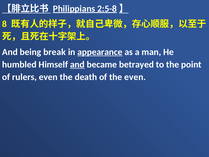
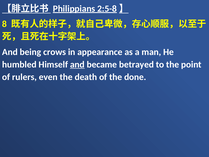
break: break -> crows (55, 52)
appearance underline: present -> none (100, 52)
the even: even -> done (135, 77)
